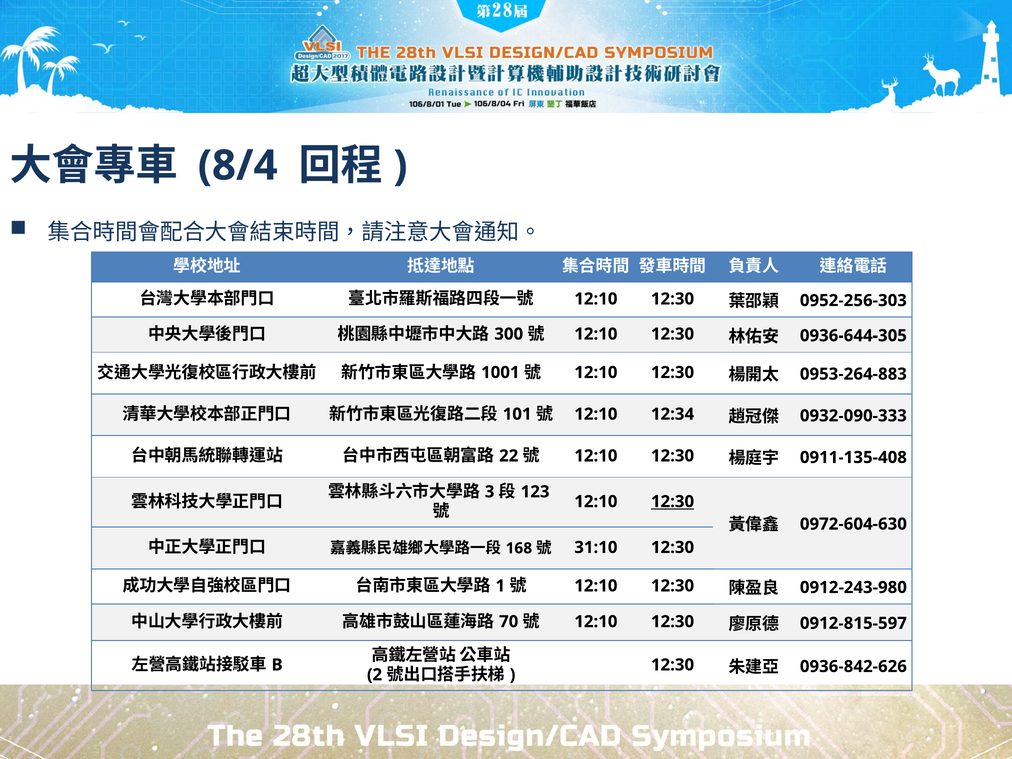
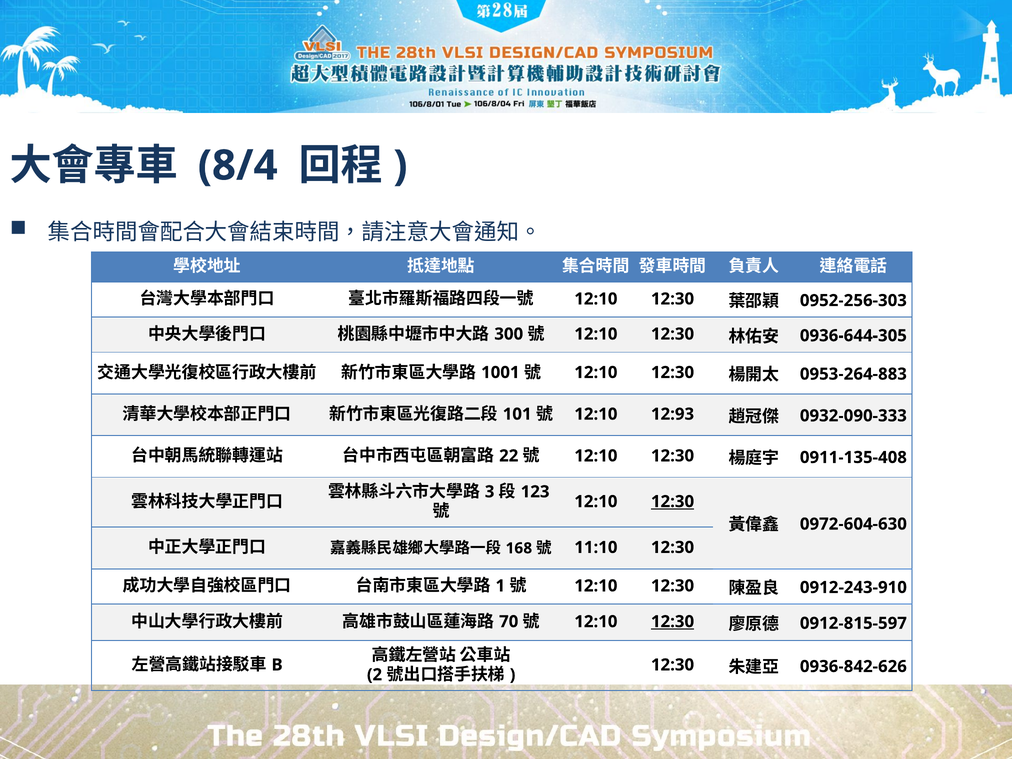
12:34: 12:34 -> 12:93 (673, 414)
31:10: 31:10 -> 11:10 (596, 547)
0912-243-980: 0912-243-980 -> 0912-243-910 (853, 587)
12:30 underline: none -> present (673, 622)
